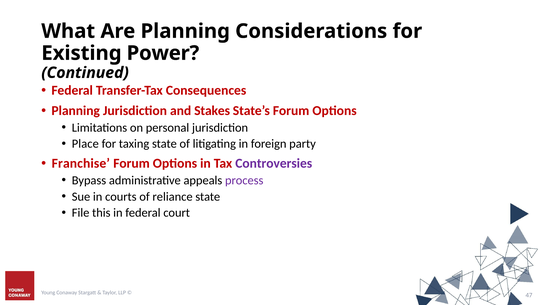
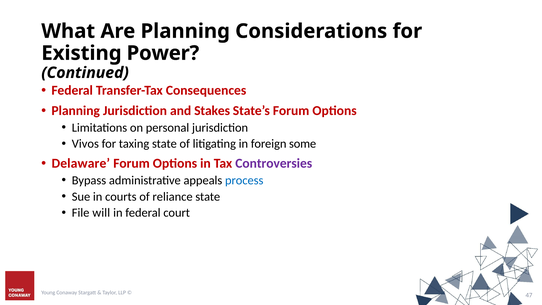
Place: Place -> Vivos (85, 144)
party: party -> some (303, 144)
Franchise: Franchise -> Delaware (81, 163)
process colour: purple -> blue (244, 180)
this: this -> will (101, 213)
